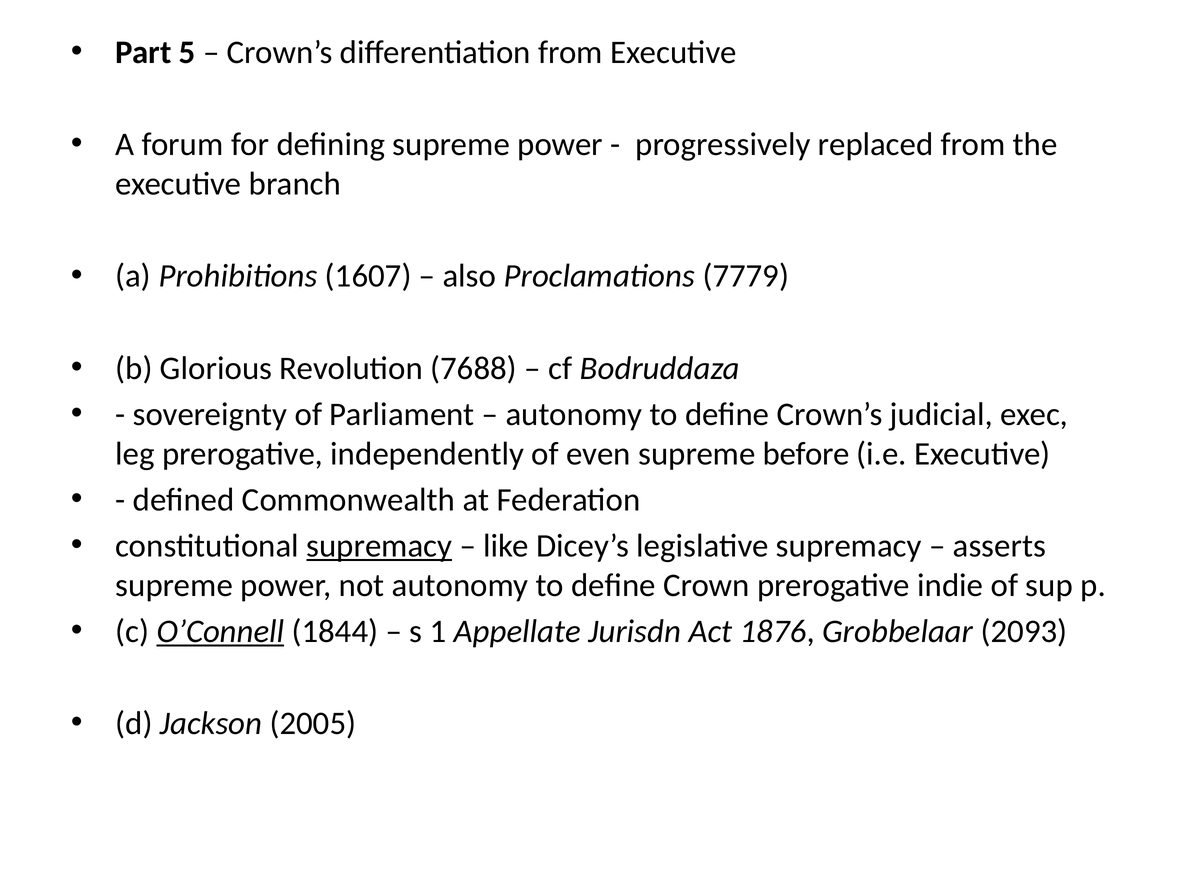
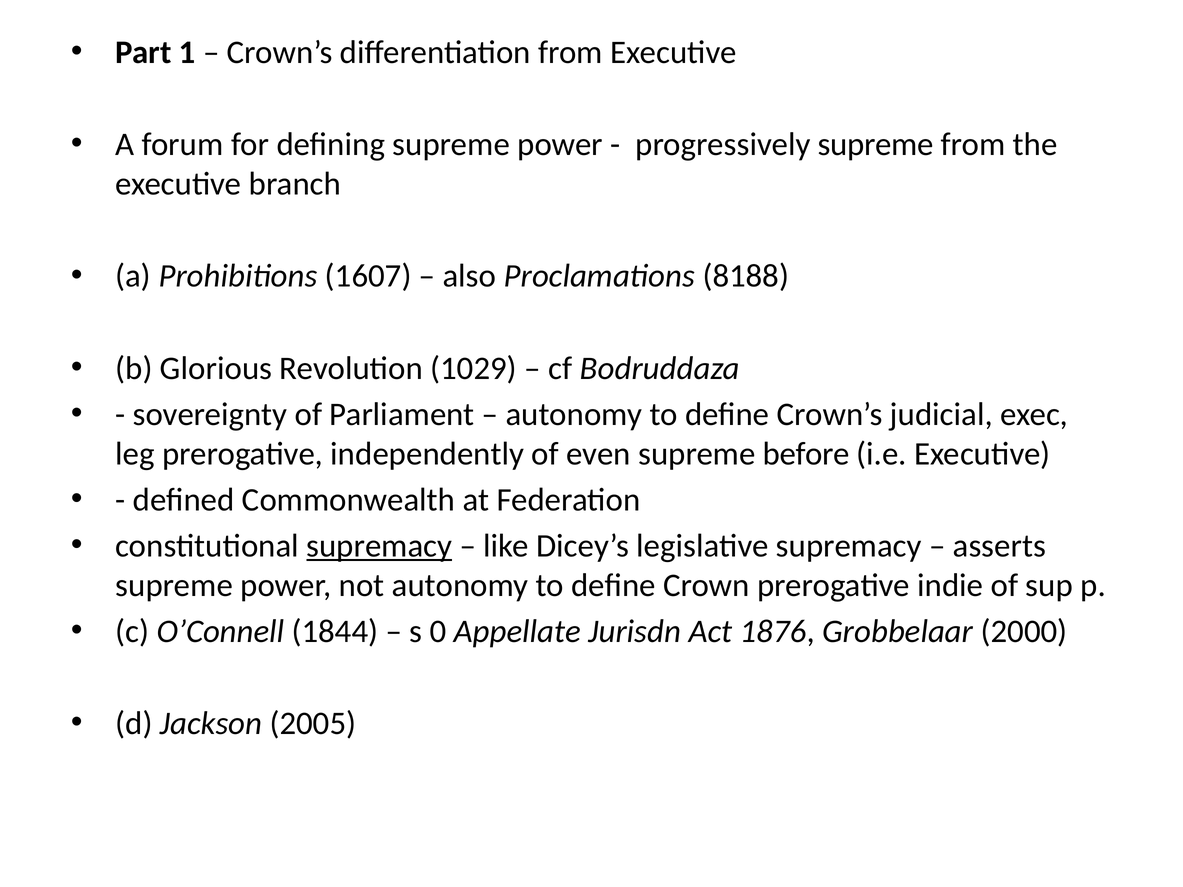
5: 5 -> 1 (187, 52)
progressively replaced: replaced -> supreme (876, 145)
7779: 7779 -> 8188 (746, 276)
7688: 7688 -> 1029 (474, 368)
O’Connell underline: present -> none (220, 632)
1: 1 -> 0 (438, 632)
2093: 2093 -> 2000 (1024, 632)
